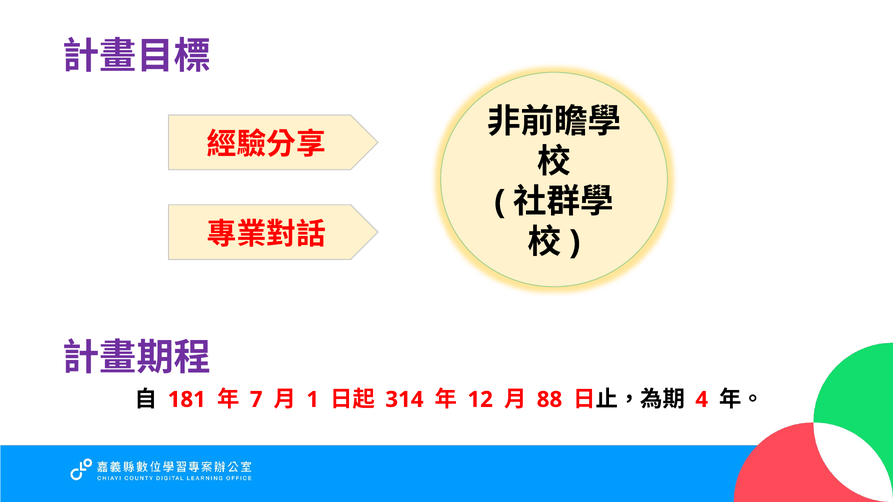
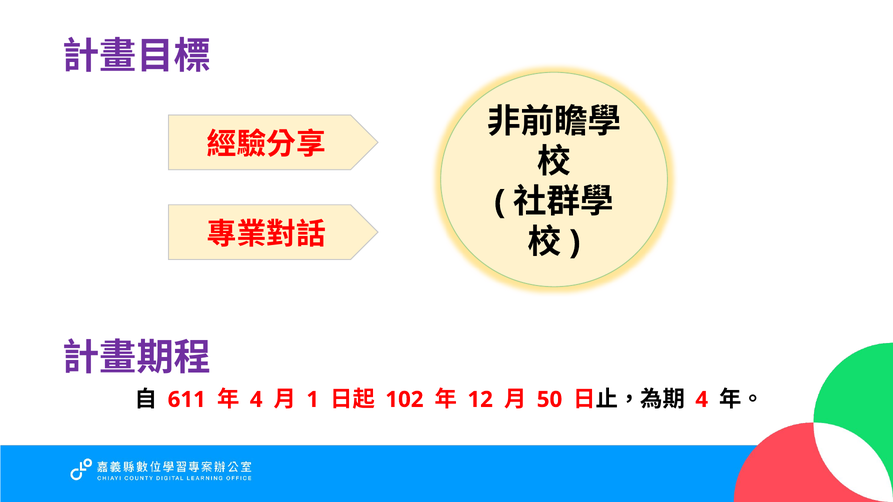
181: 181 -> 611 (187, 400)
7: 7 -> 4 (256, 400)
314: 314 -> 102 (404, 400)
88: 88 -> 50 (550, 400)
